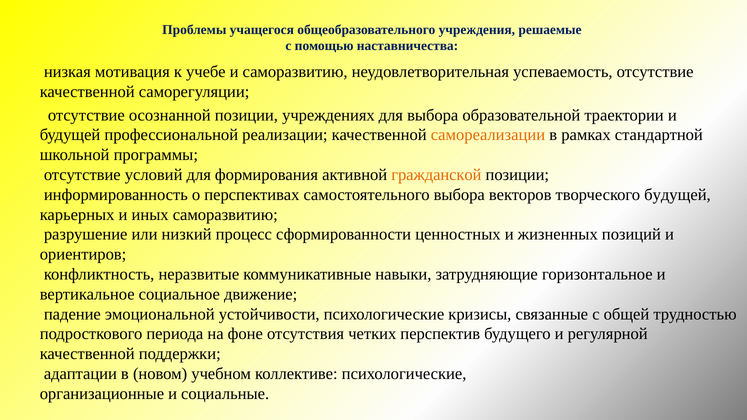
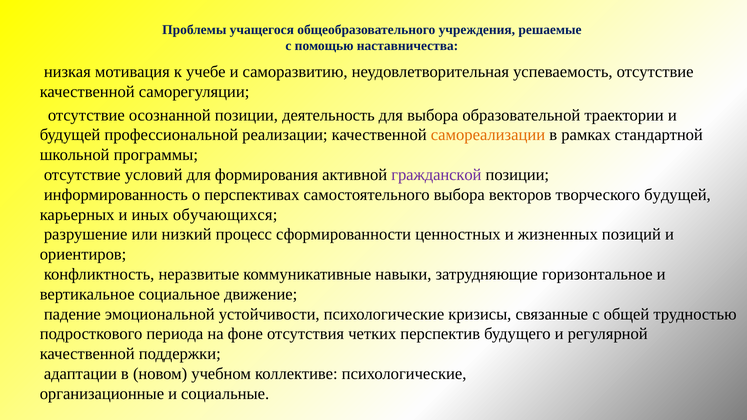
учреждениях: учреждениях -> деятельность (328, 115)
гражданской colour: orange -> purple (436, 175)
иных саморазвитию: саморазвитию -> обучающихся (225, 215)
